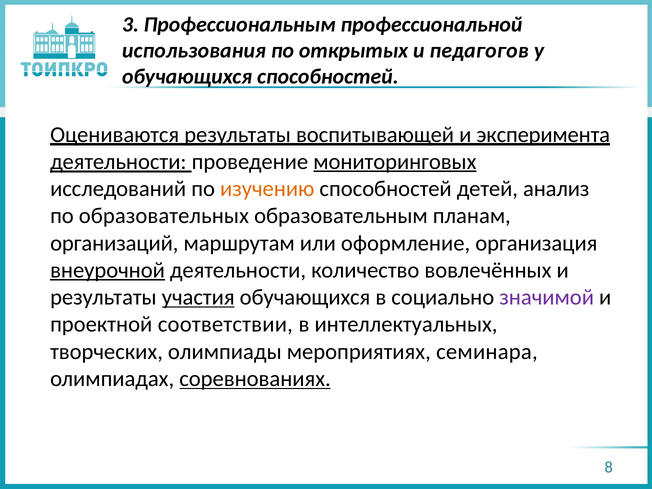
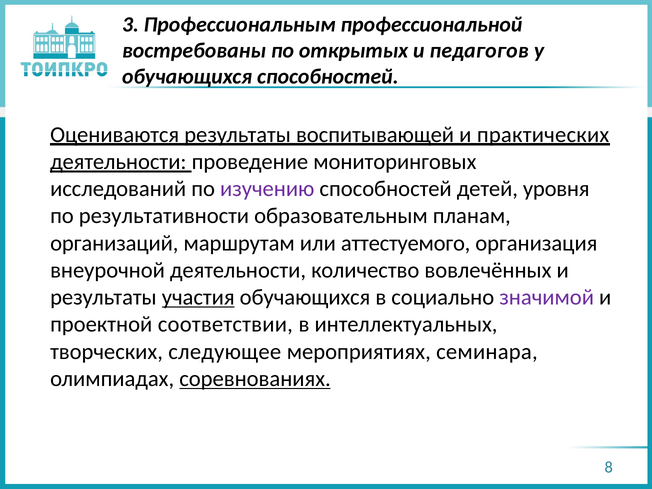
использования: использования -> востребованы (194, 51)
эксперимента: эксперимента -> практических (543, 135)
мониторинговых underline: present -> none (395, 162)
изучению colour: orange -> purple (267, 189)
анализ: анализ -> уровня (556, 189)
образовательных: образовательных -> результативности (164, 216)
оформление: оформление -> аттестуемого (406, 243)
внеурочной underline: present -> none (108, 270)
олимпиады: олимпиады -> следующее (225, 352)
